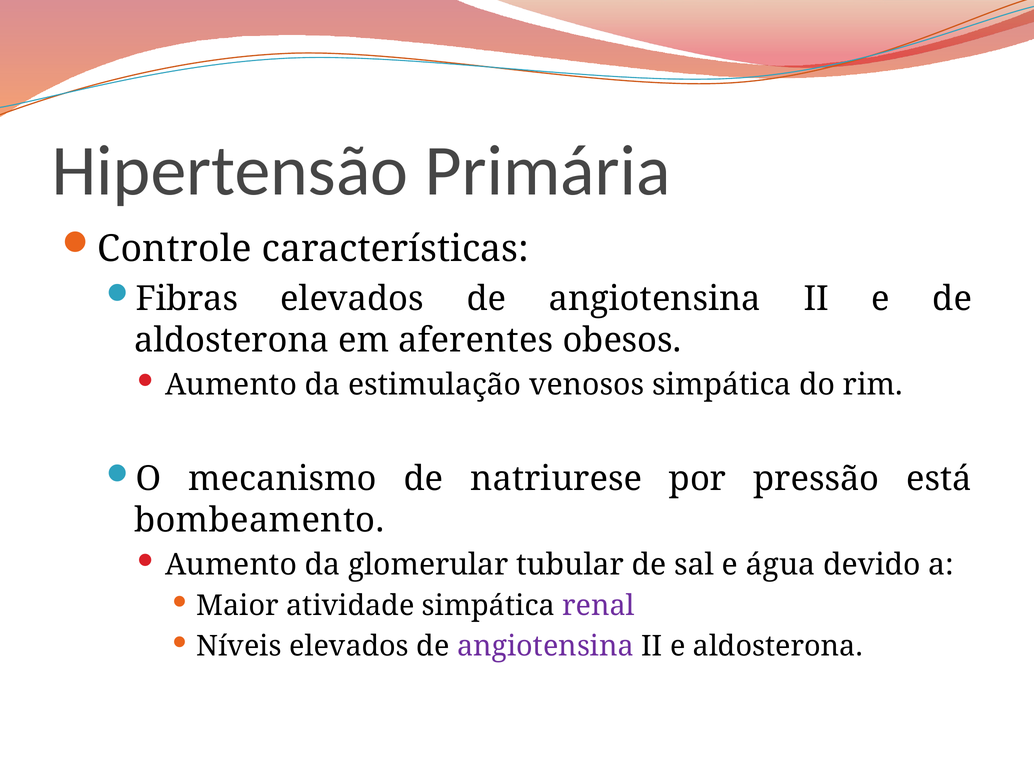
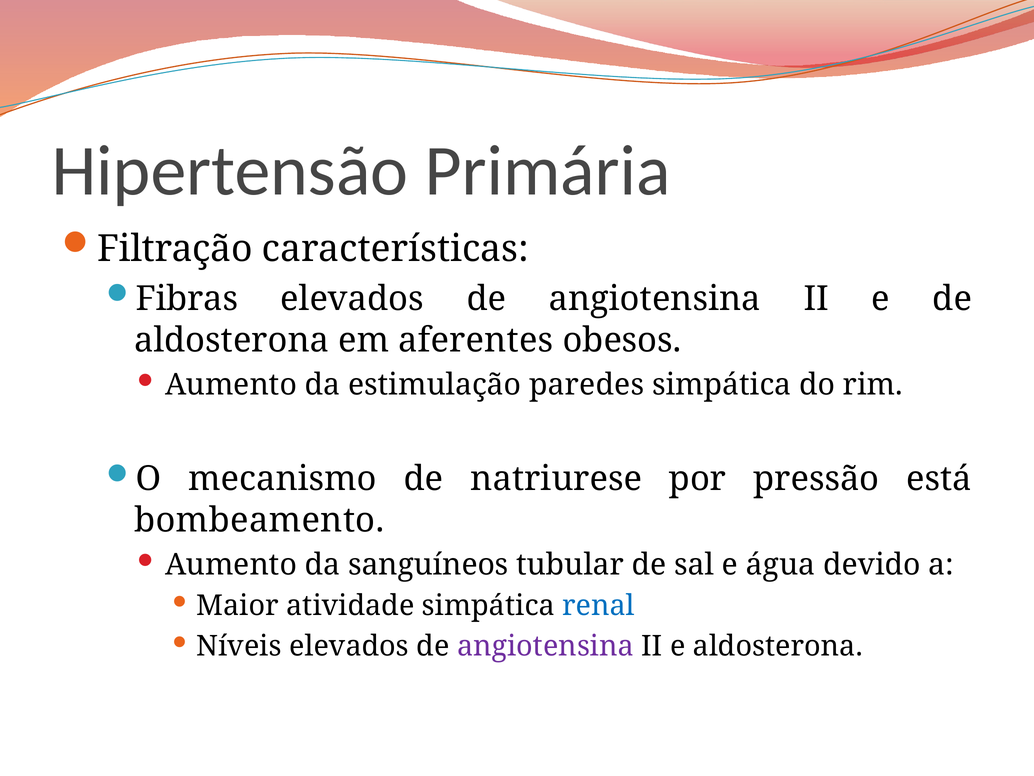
Controle: Controle -> Filtração (175, 249)
venosos: venosos -> paredes (587, 385)
glomerular: glomerular -> sanguíneos (428, 565)
renal colour: purple -> blue (599, 606)
